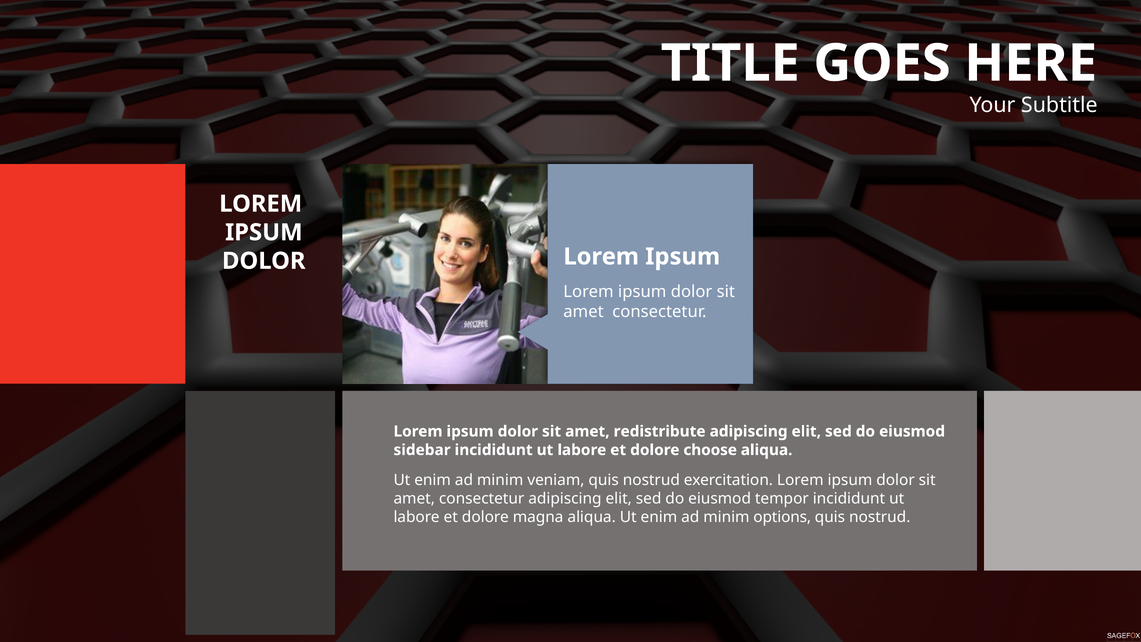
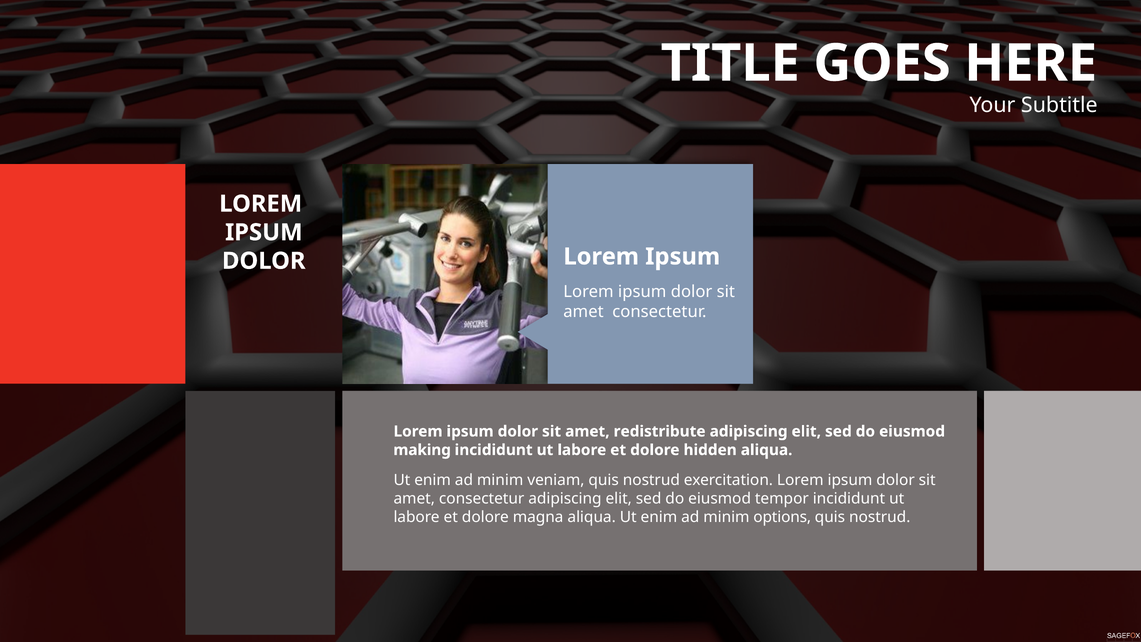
sidebar: sidebar -> making (422, 450)
choose: choose -> hidden (710, 450)
